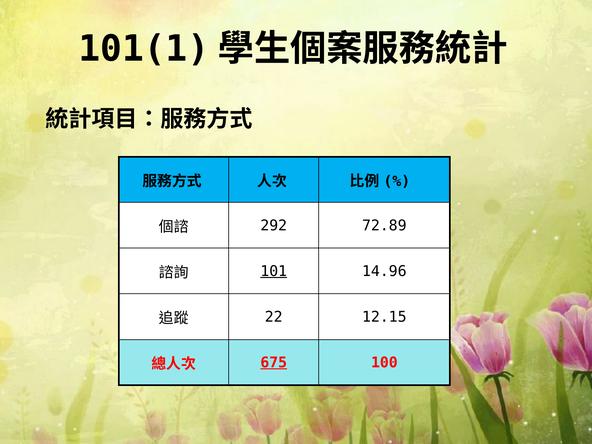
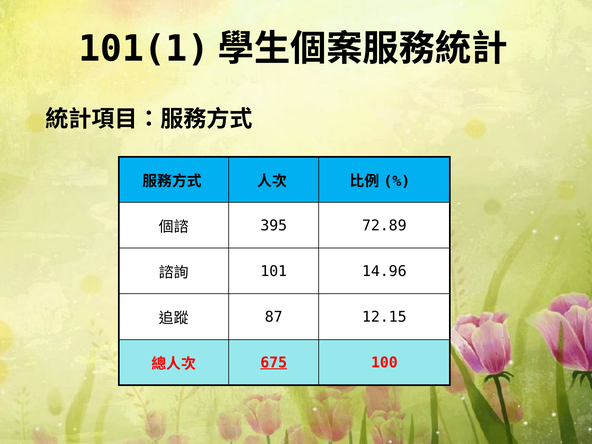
292: 292 -> 395 (274, 226)
101 underline: present -> none (274, 271)
22: 22 -> 87 (274, 317)
